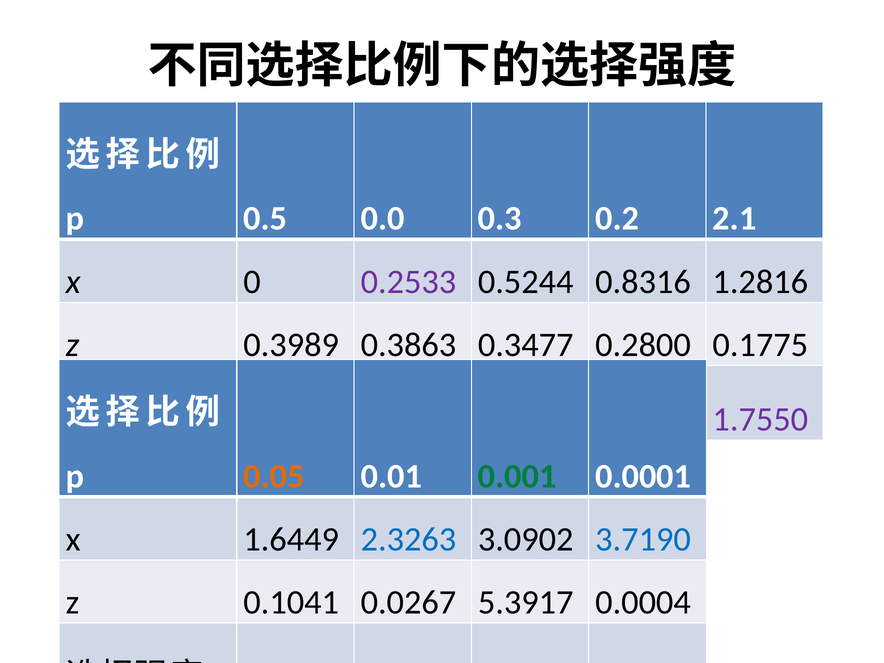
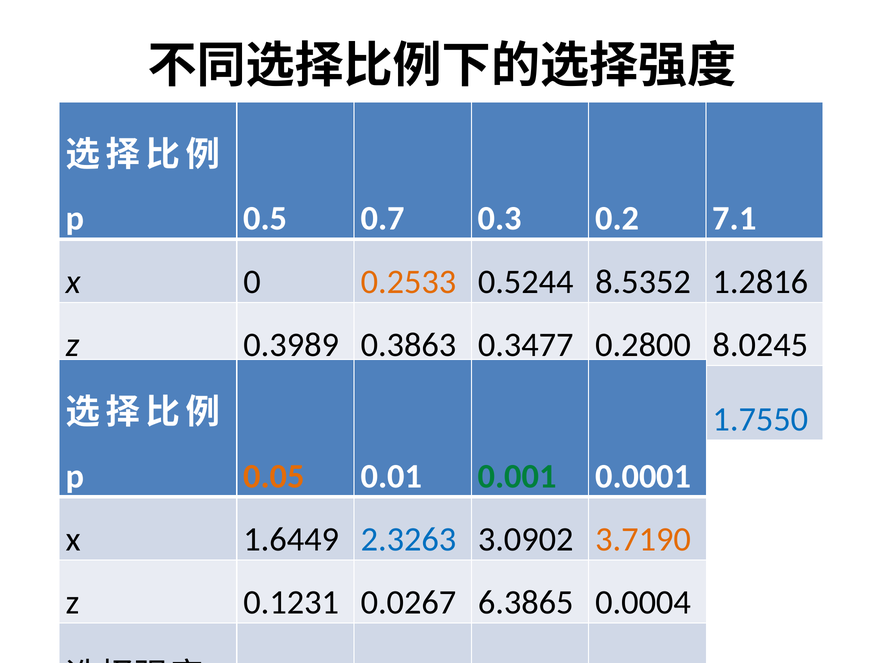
0.0: 0.0 -> 0.7 (383, 219)
2.1: 2.1 -> 7.1 (734, 219)
0.2533 colour: purple -> orange (408, 282)
0.8316: 0.8316 -> 8.5352 (643, 282)
0.1775: 0.1775 -> 8.0245 (760, 345)
1.7550 colour: purple -> blue (760, 419)
3.7190 colour: blue -> orange (643, 539)
0.1041: 0.1041 -> 0.1231 (291, 602)
5.3917: 5.3917 -> 6.3865 (526, 602)
